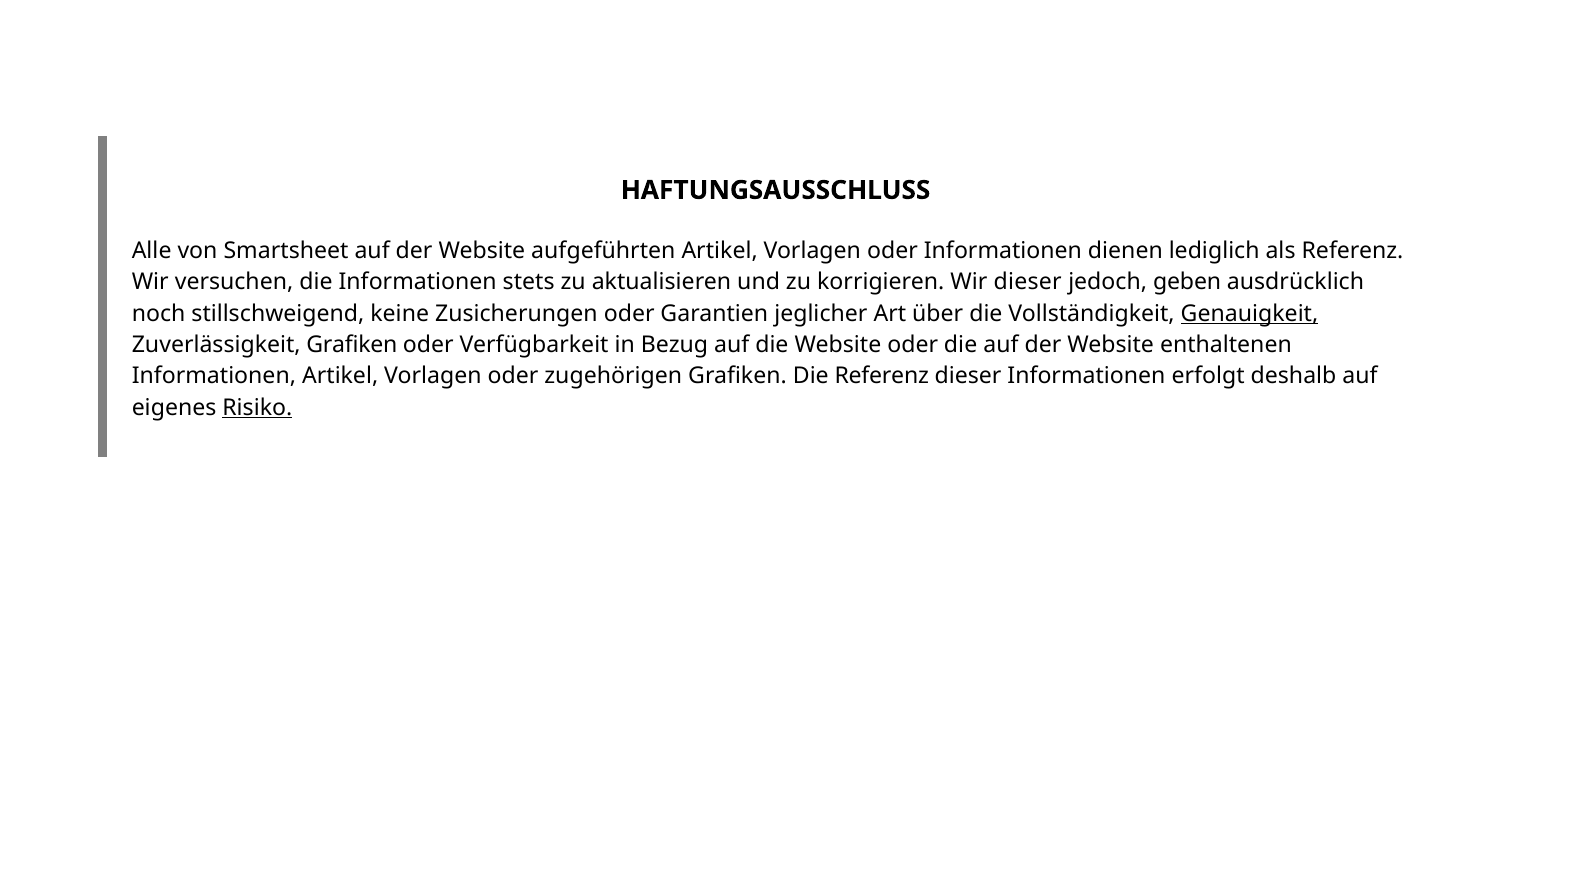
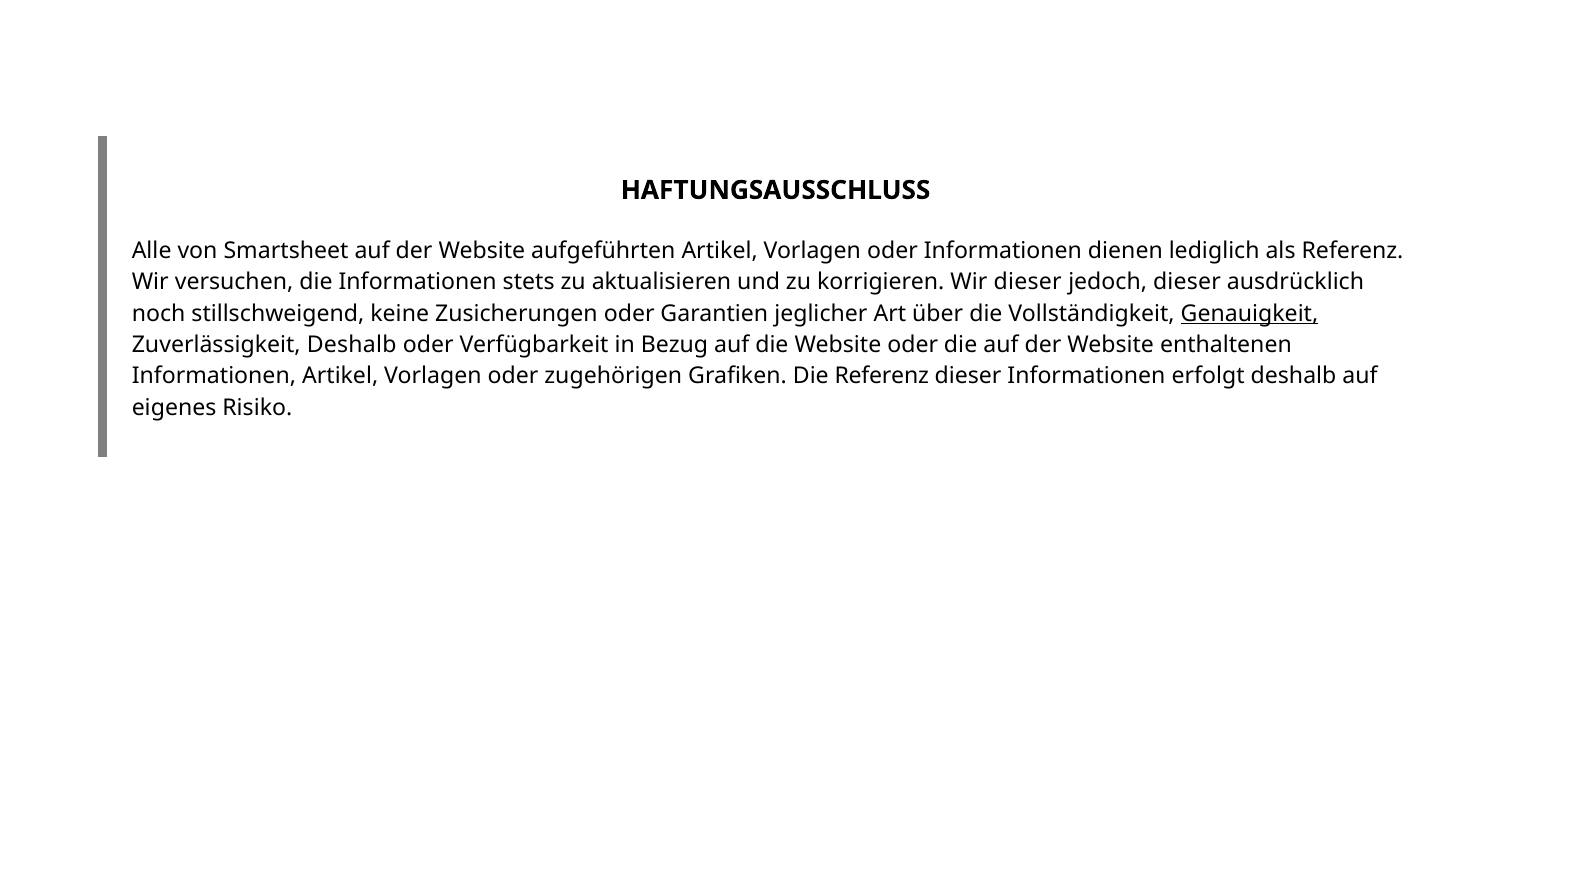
jedoch geben: geben -> dieser (1187, 282)
Zuverlässigkeit Grafiken: Grafiken -> Deshalb (352, 345)
Risiko underline: present -> none (257, 408)
